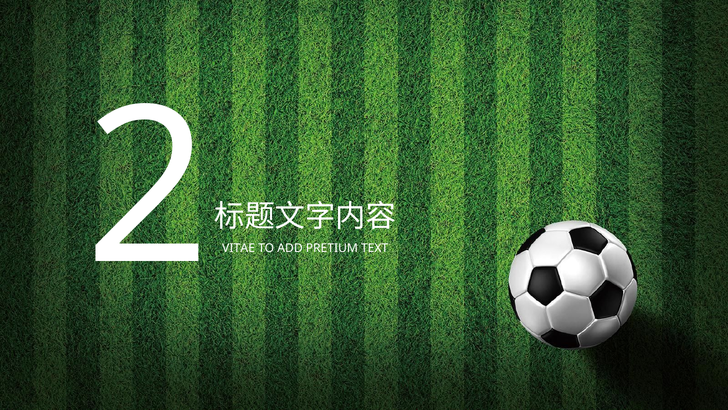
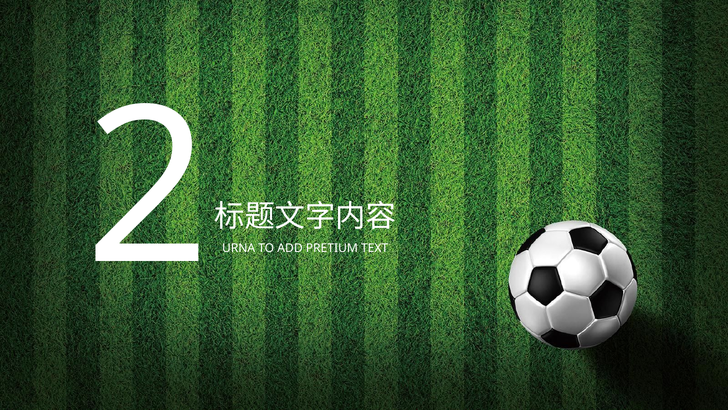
VITAE: VITAE -> URNA (239, 248)
